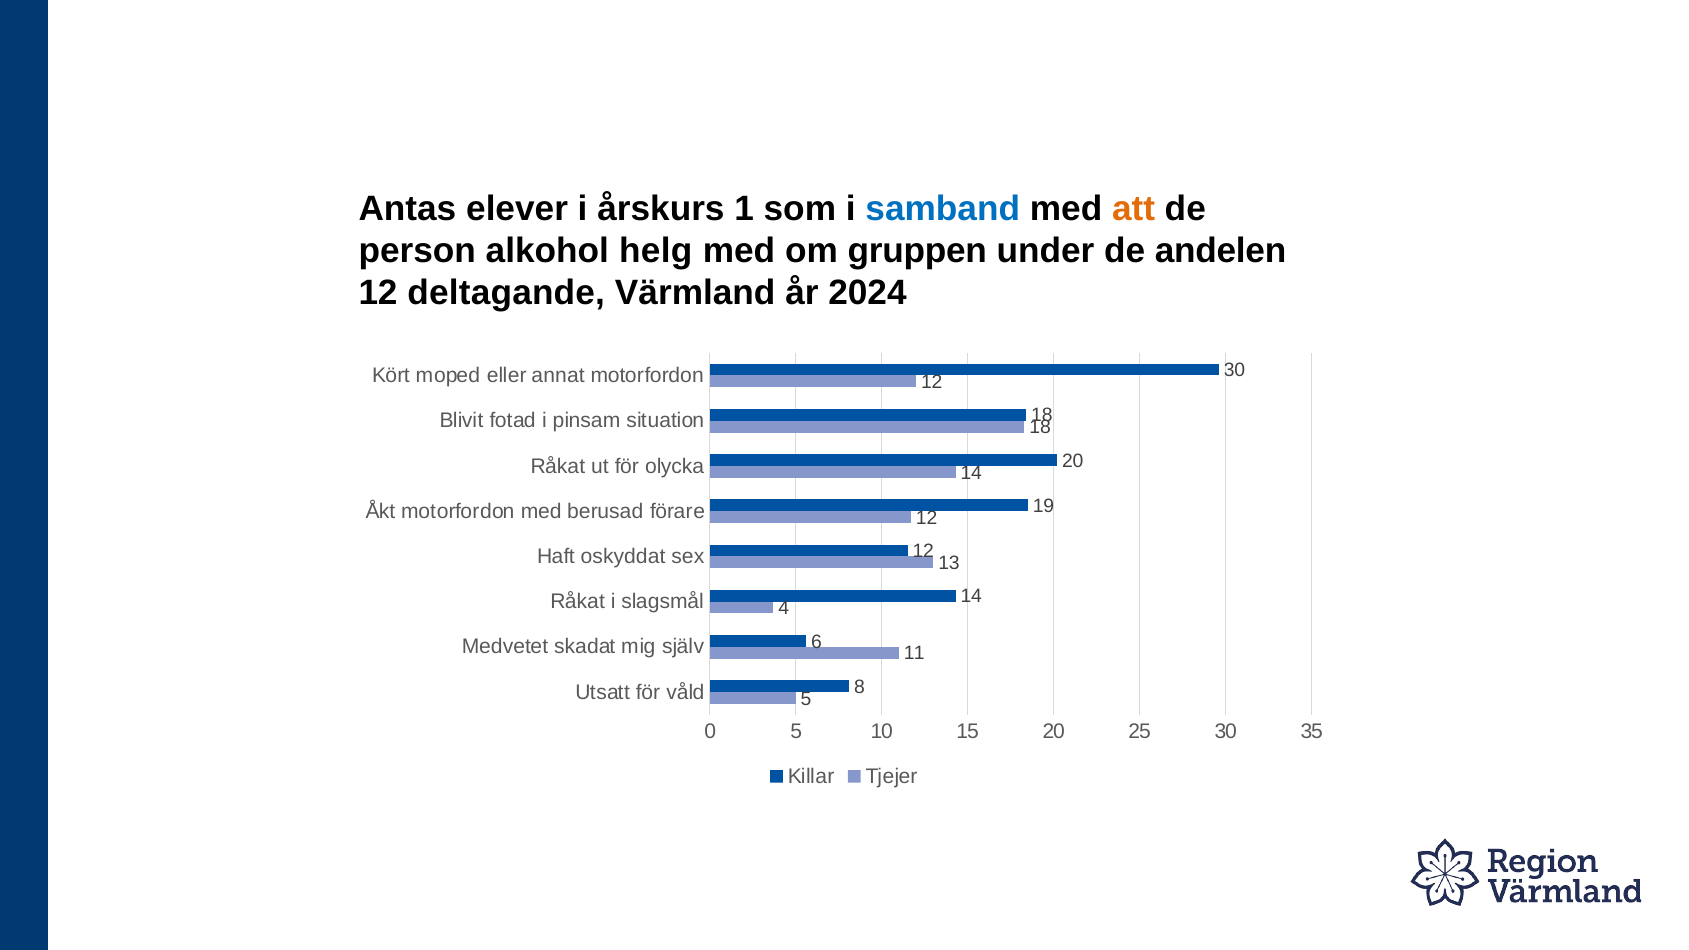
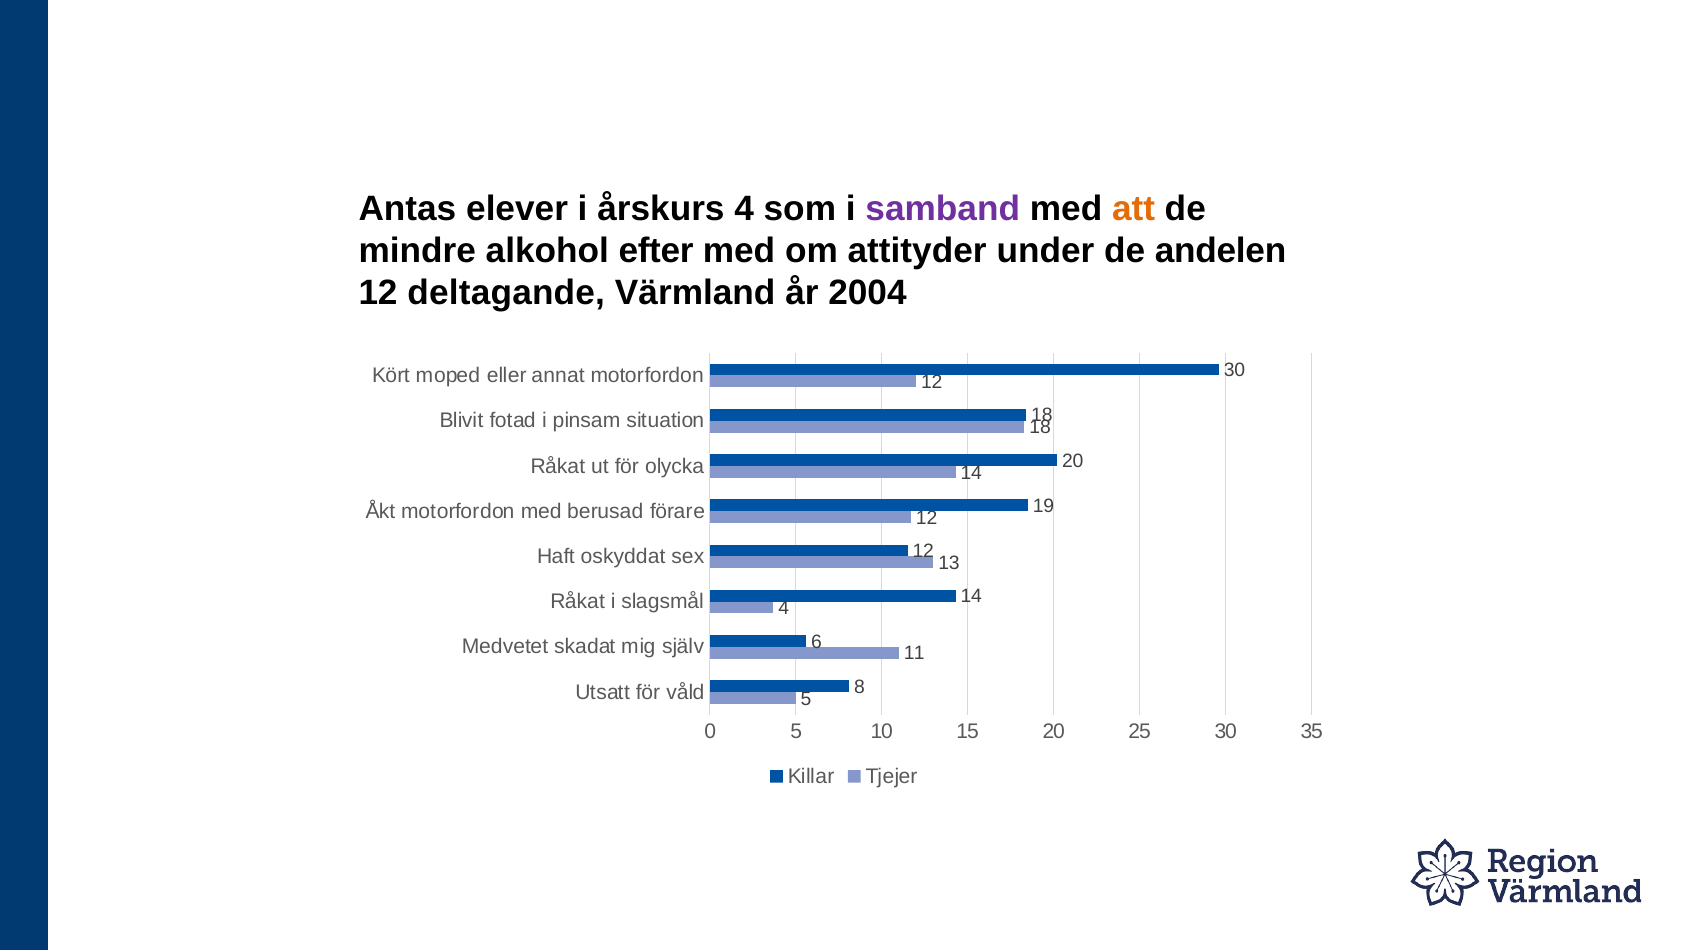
årskurs 1: 1 -> 4 (744, 209)
samband colour: blue -> purple (943, 209)
person: person -> mindre (417, 251)
helg: helg -> efter (656, 251)
gruppen: gruppen -> attityder (917, 251)
2024: 2024 -> 2004 (867, 293)
